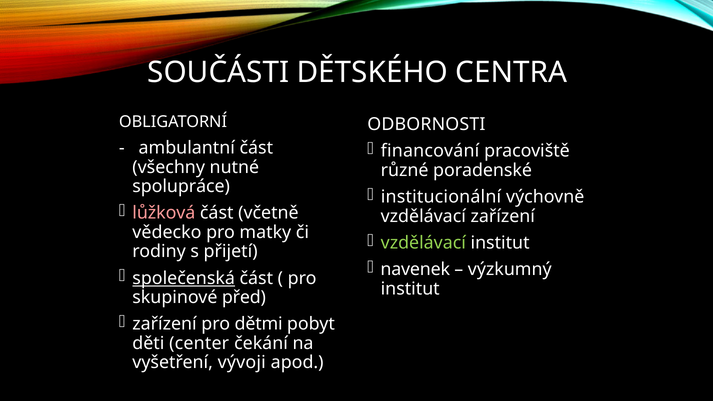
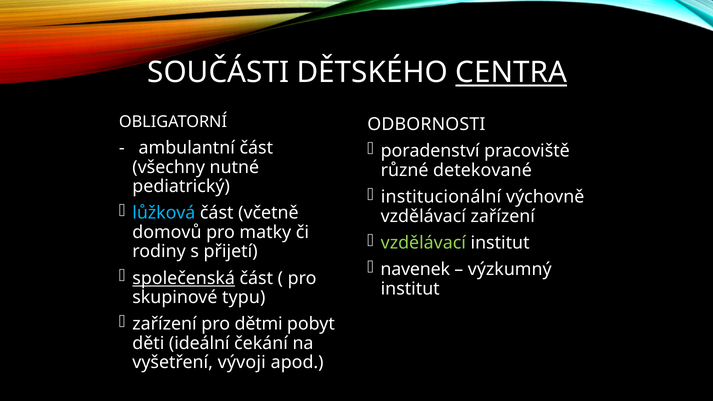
CENTRA underline: none -> present (511, 73)
financování: financování -> poradenství (430, 151)
poradenské: poradenské -> detekované (482, 170)
spolupráce: spolupráce -> pediatrický (181, 186)
lůžková colour: pink -> light blue (164, 213)
vědecko: vědecko -> domovů (167, 232)
před: před -> typu (244, 297)
center: center -> ideální (199, 343)
